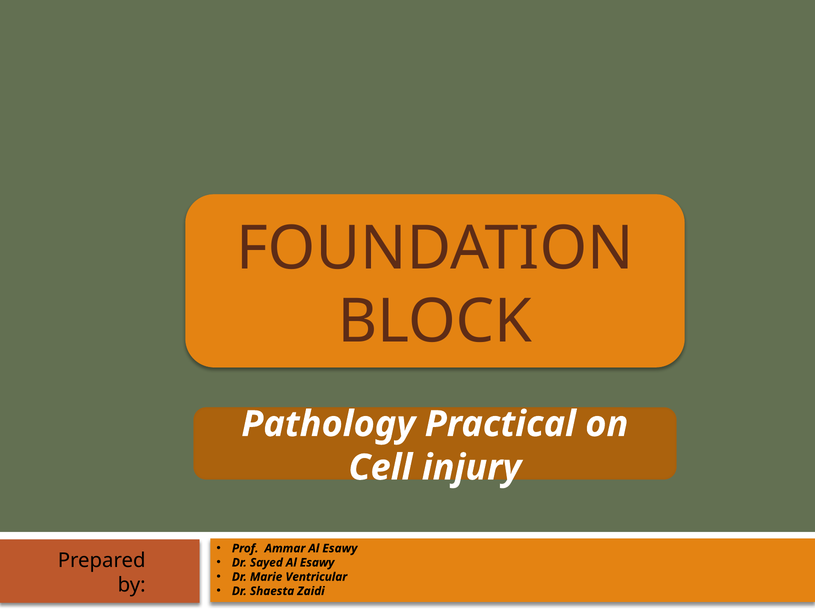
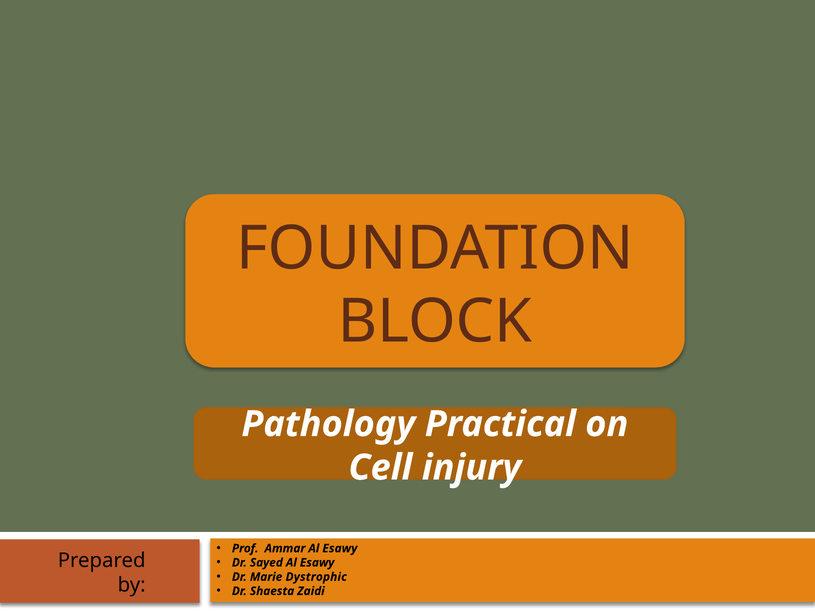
Ventricular: Ventricular -> Dystrophic (316, 577)
